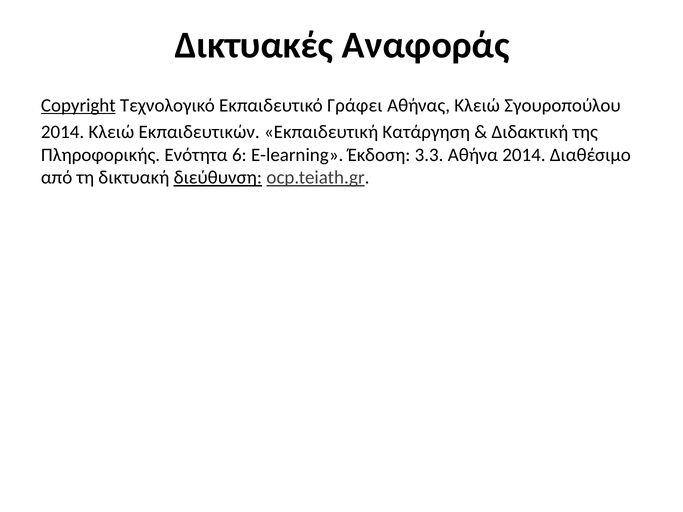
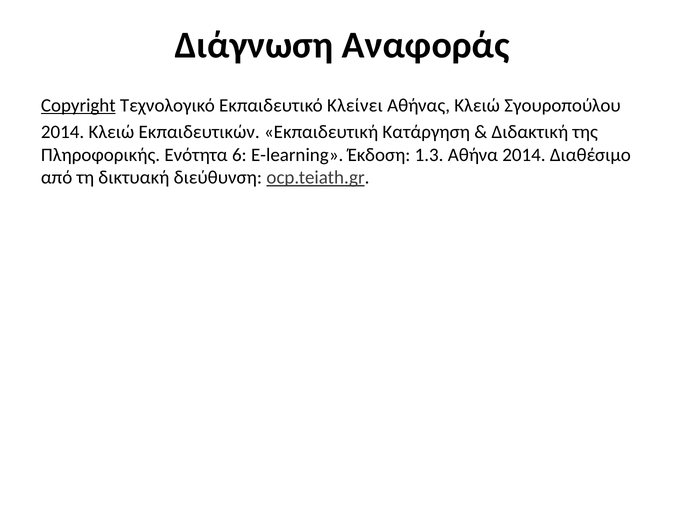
Δικτυακές: Δικτυακές -> Διάγνωση (254, 45)
Γράφει: Γράφει -> Κλείνει (355, 106)
3.3: 3.3 -> 1.3 (429, 155)
διεύθυνση underline: present -> none (218, 178)
